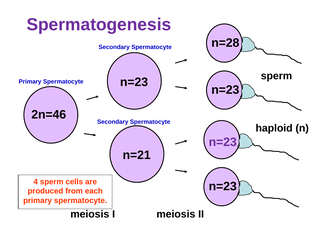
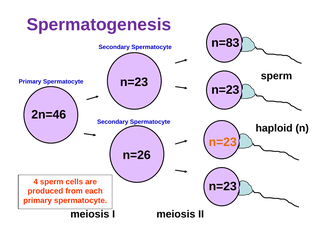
n=28: n=28 -> n=83 (225, 43)
n=23 colour: purple -> orange (223, 142)
n=21: n=21 -> n=26 (137, 155)
